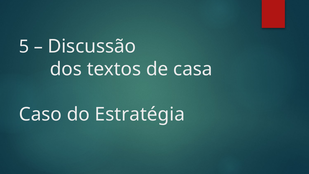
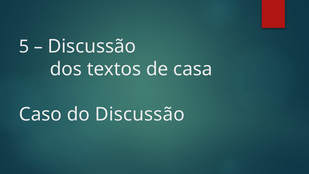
do Estratégia: Estratégia -> Discussão (140, 114)
